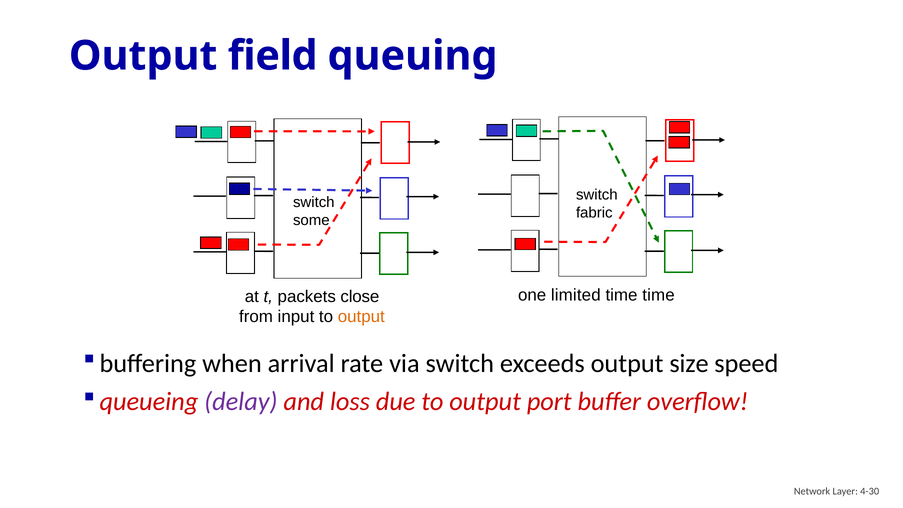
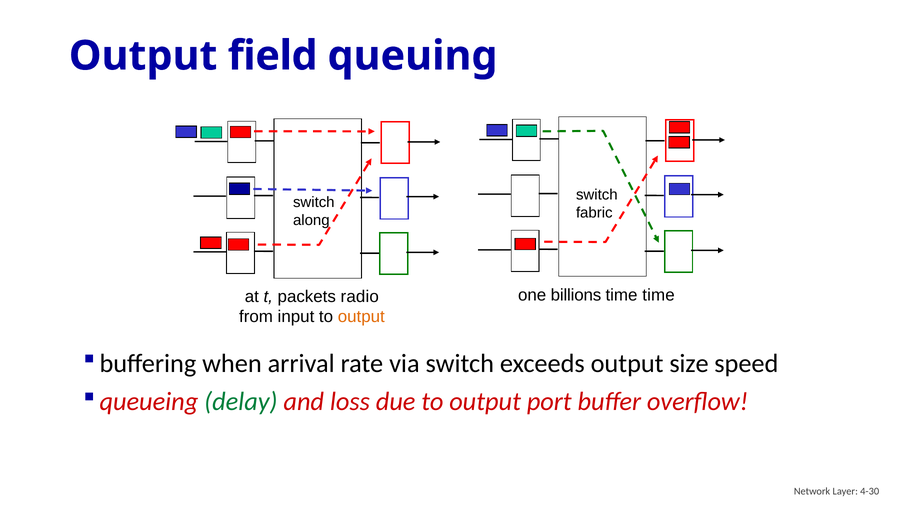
some: some -> along (311, 220)
limited: limited -> billions (576, 295)
close: close -> radio (360, 296)
delay colour: purple -> green (241, 401)
